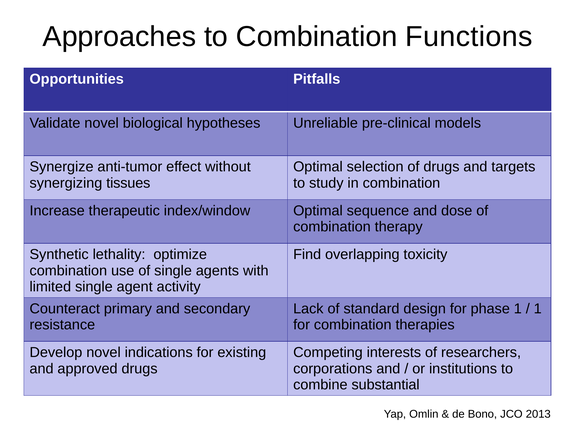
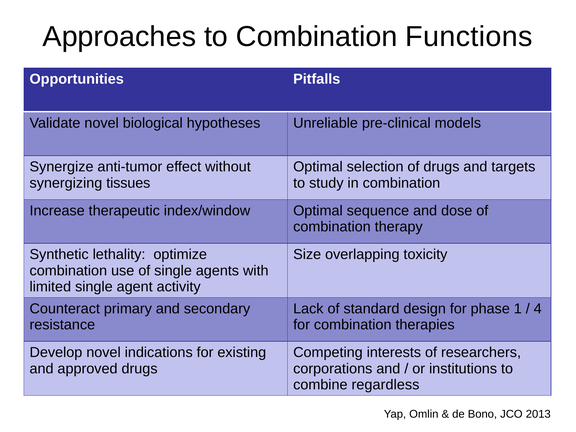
Find: Find -> Size (307, 255)
1: 1 -> 4 (538, 309)
substantial: substantial -> regardless (385, 385)
